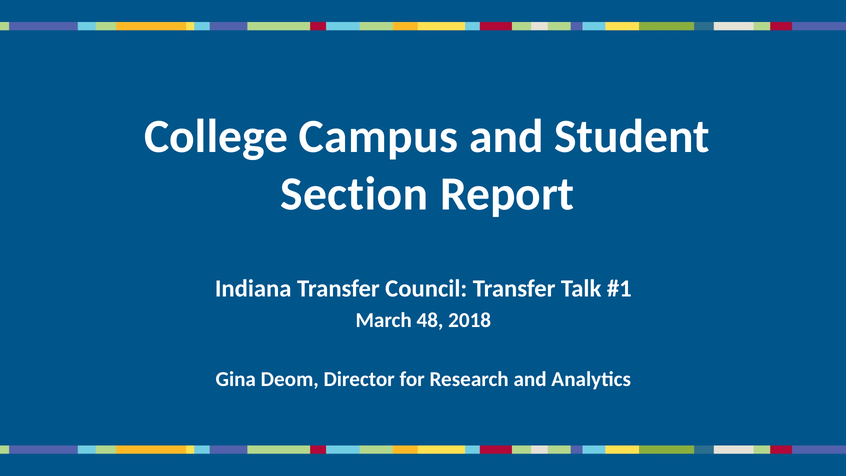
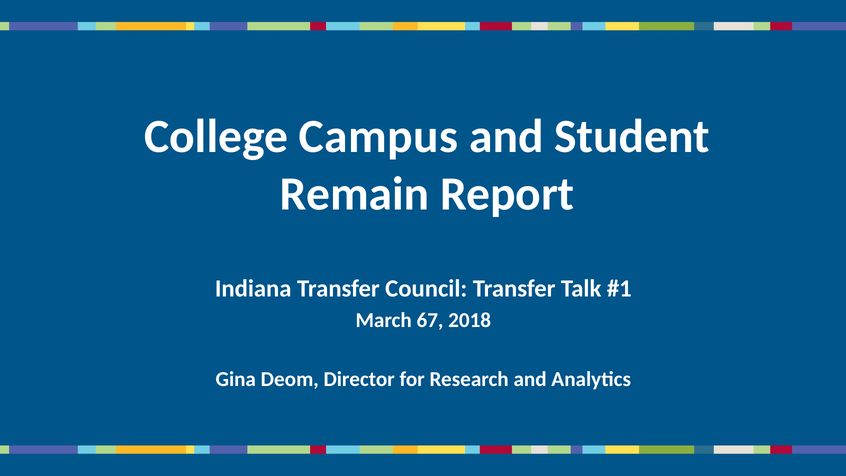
Section: Section -> Remain (355, 194)
48: 48 -> 67 (430, 320)
